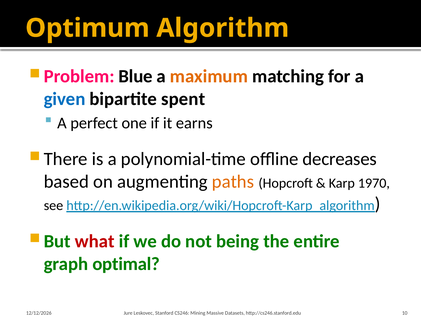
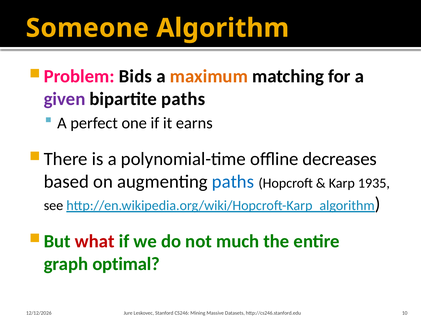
Optimum: Optimum -> Someone (87, 28)
Blue: Blue -> Bids (135, 76)
given colour: blue -> purple (65, 99)
bipartite spent: spent -> paths (183, 99)
paths colour: orange -> blue (233, 181)
1970: 1970 -> 1935 (374, 183)
being: being -> much (238, 241)
